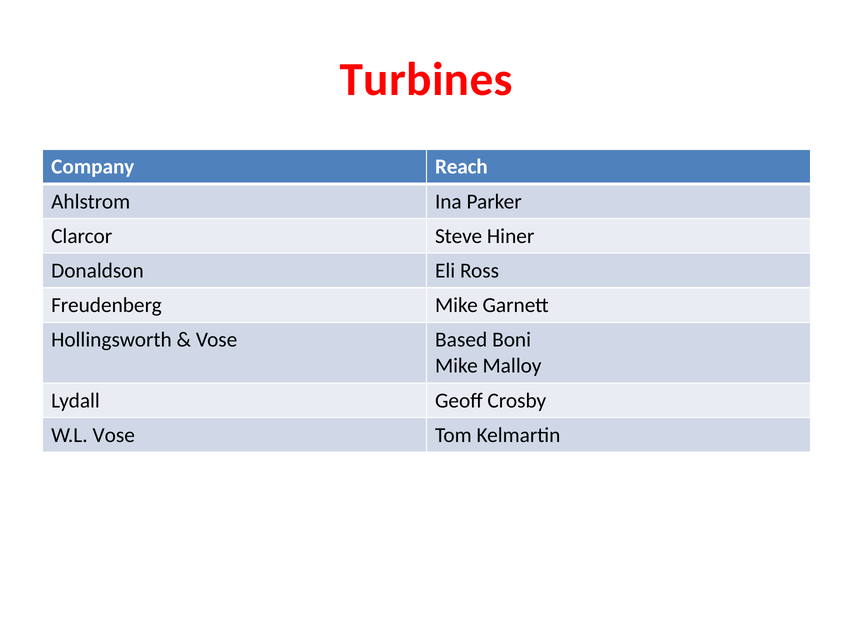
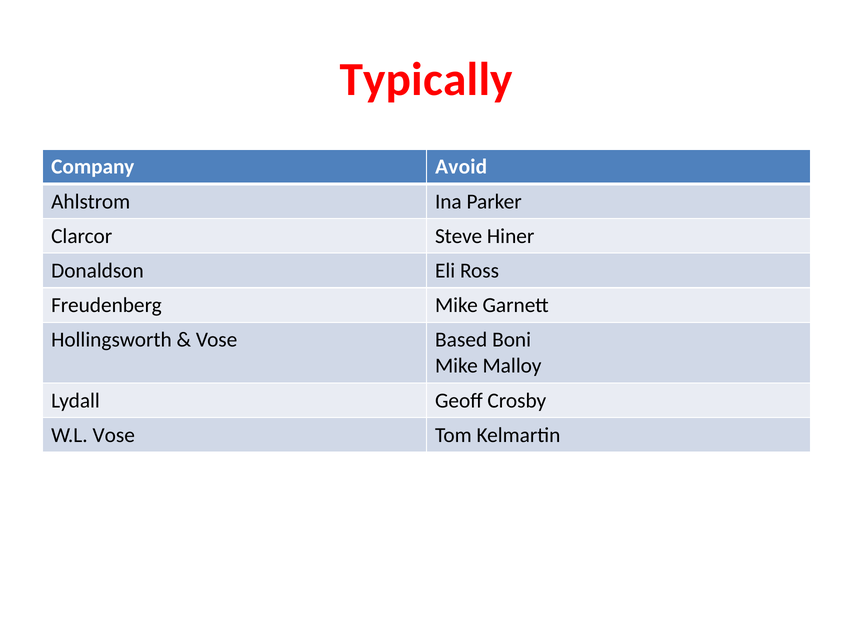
Turbines: Turbines -> Typically (426, 79)
Reach: Reach -> Avoid (461, 167)
